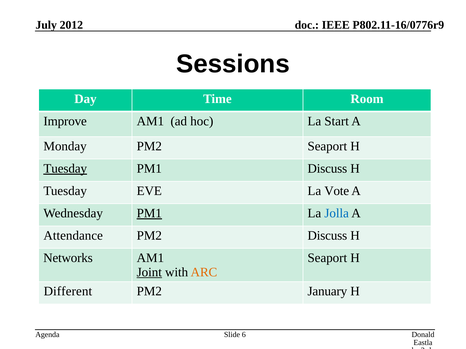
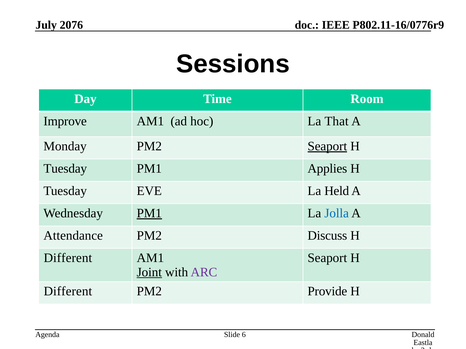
2012: 2012 -> 2076 (71, 25)
Start: Start -> That (337, 121)
Seaport underline: none -> present (327, 146)
Tuesday underline: present -> none (65, 169)
PM1 Discuss: Discuss -> Applies (327, 169)
Vote: Vote -> Held (337, 191)
Networks: Networks -> Different (68, 258)
ARC colour: orange -> purple (204, 273)
January: January -> Provide (327, 292)
